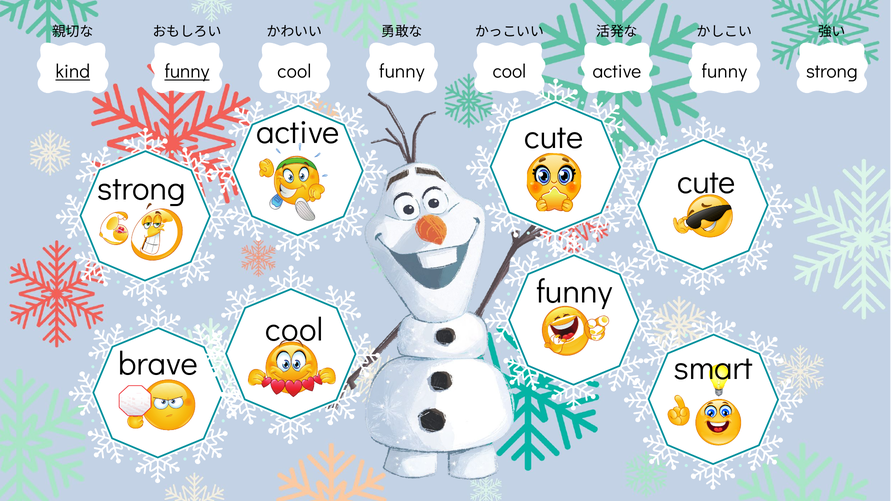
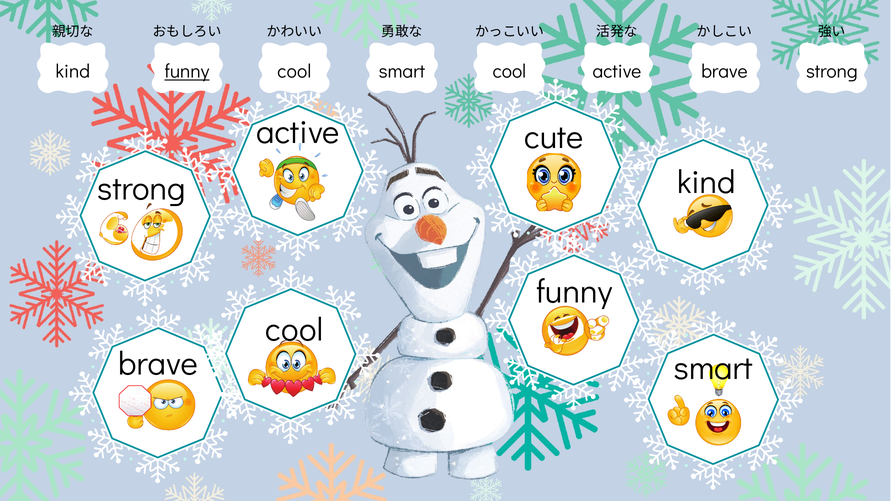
kind underline: present -> none (73, 72)
funny: funny -> smart (402, 72)
funny: funny -> brave (724, 72)
cute: cute -> kind (706, 183)
